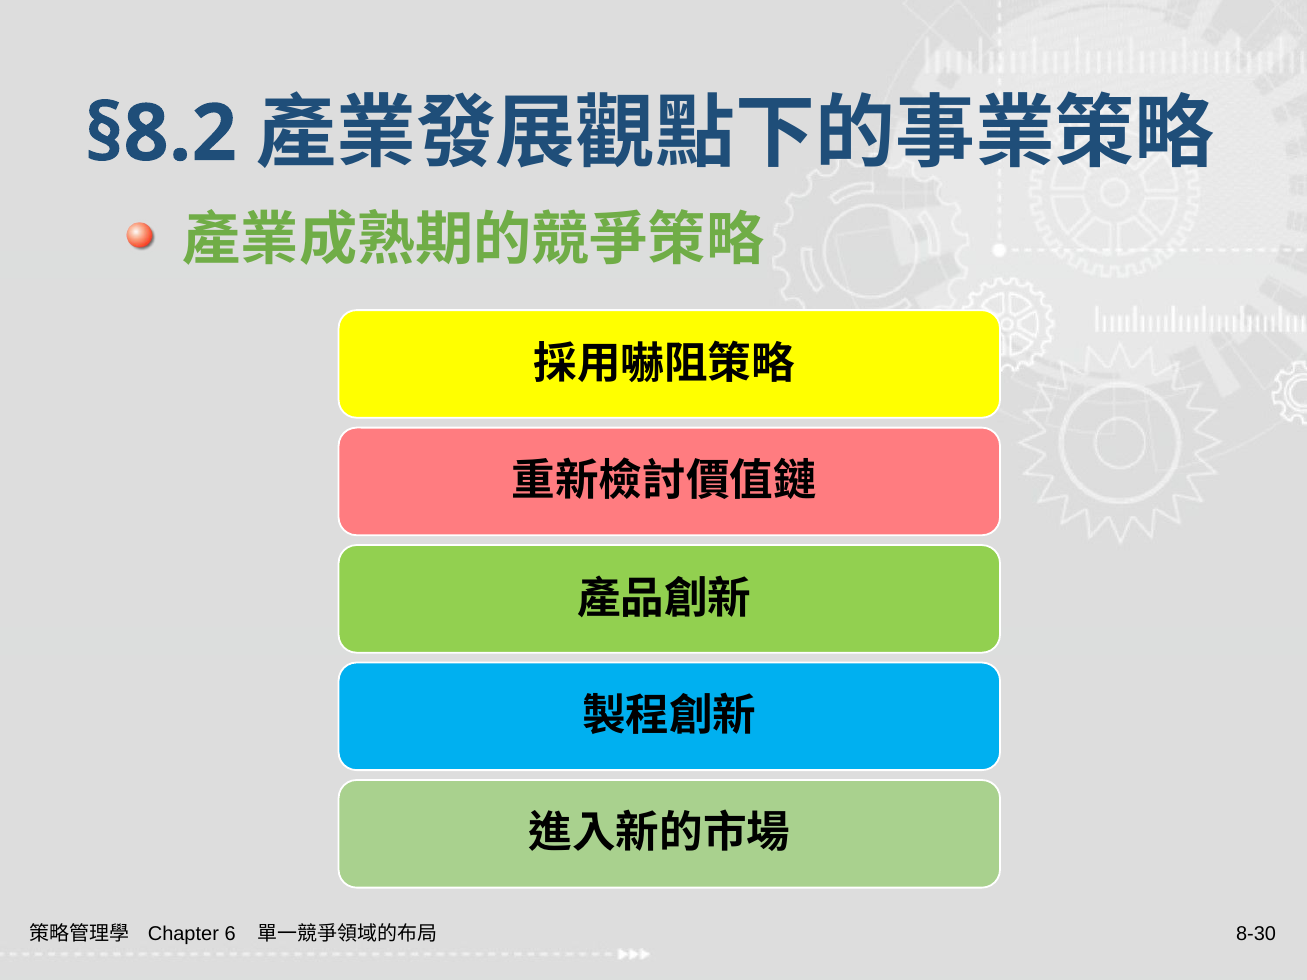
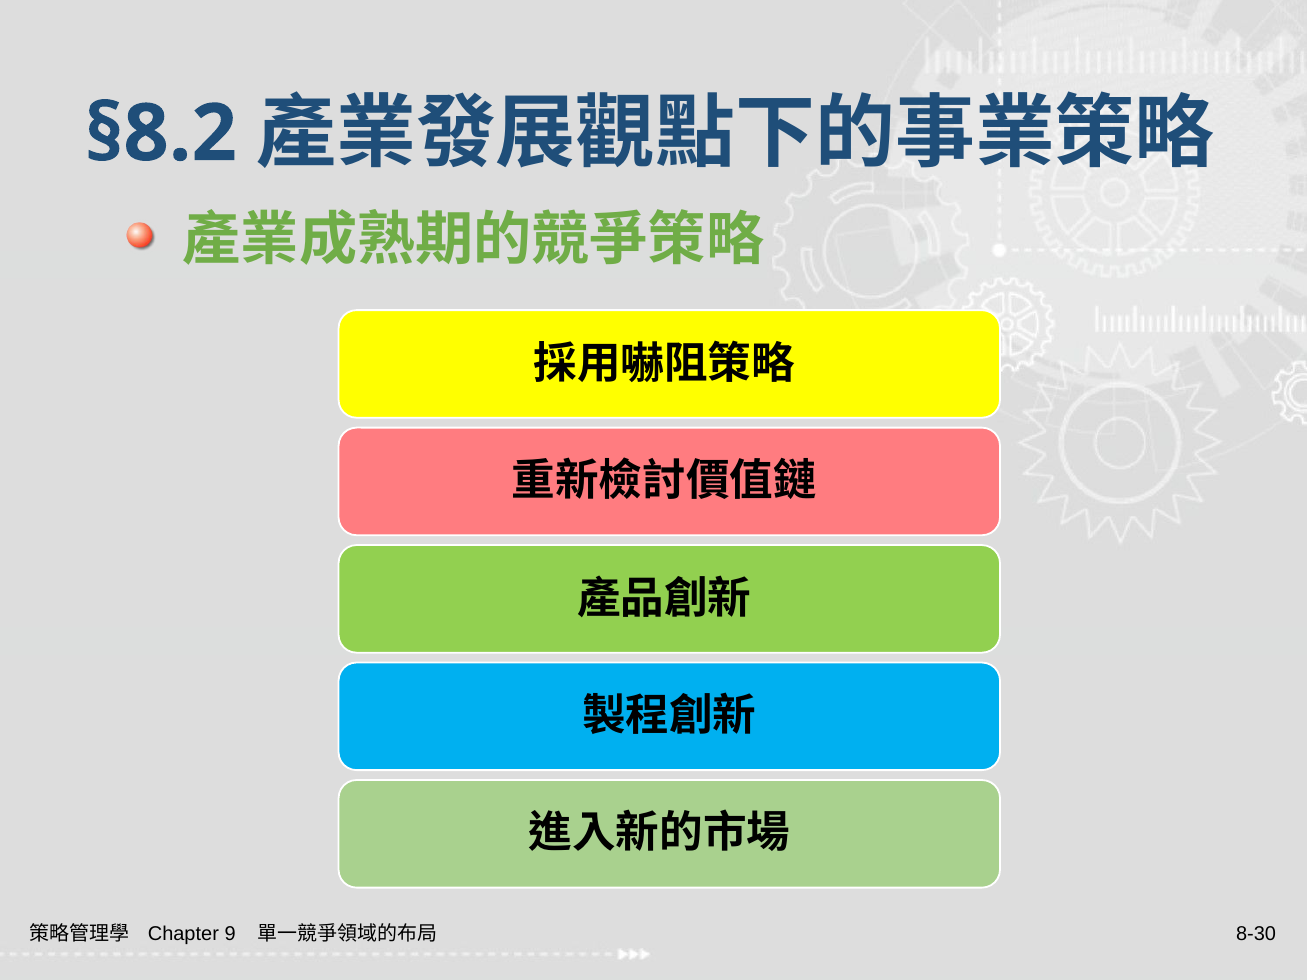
6: 6 -> 9 (230, 934)
